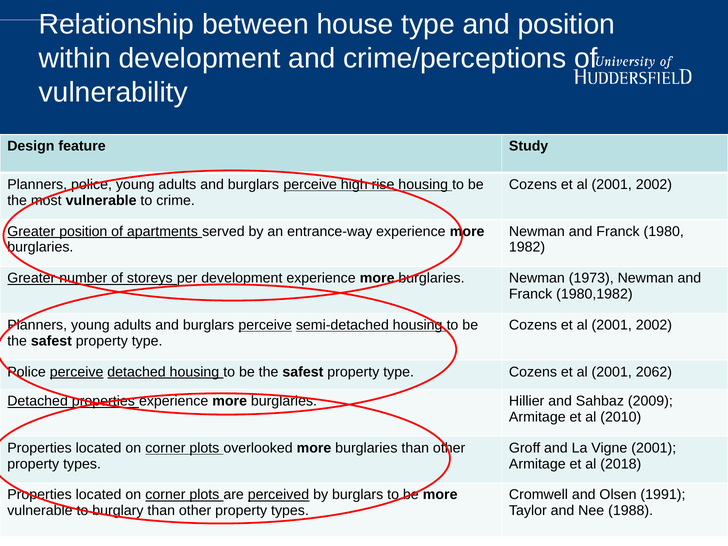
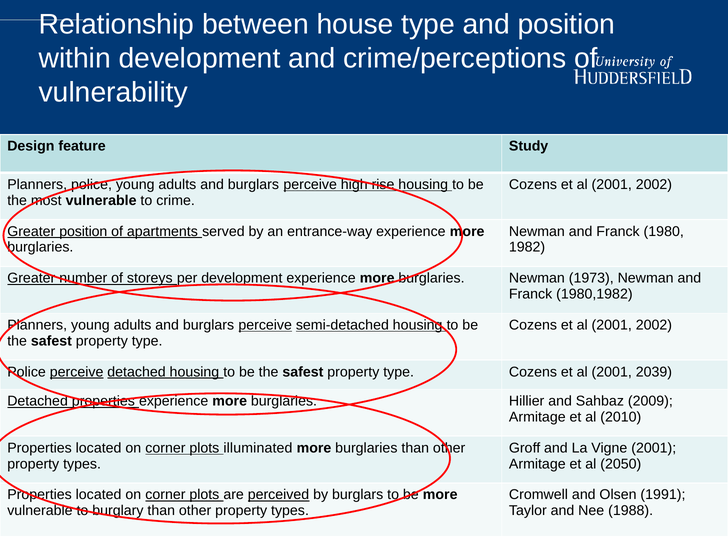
2062: 2062 -> 2039 (654, 372)
overlooked: overlooked -> illuminated (258, 448)
2018: 2018 -> 2050 (621, 464)
